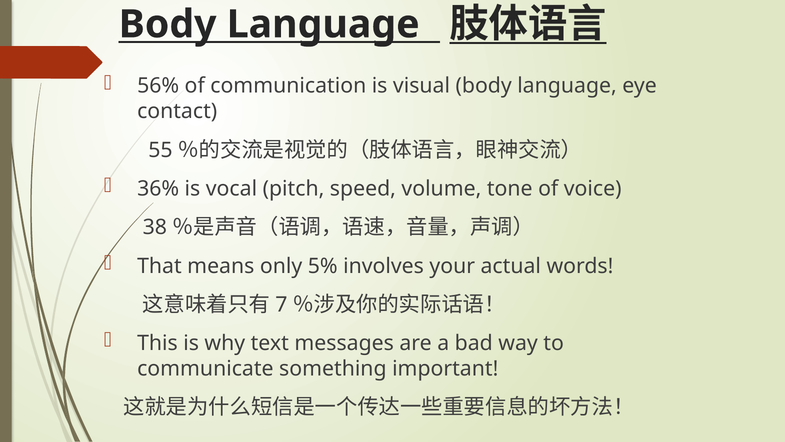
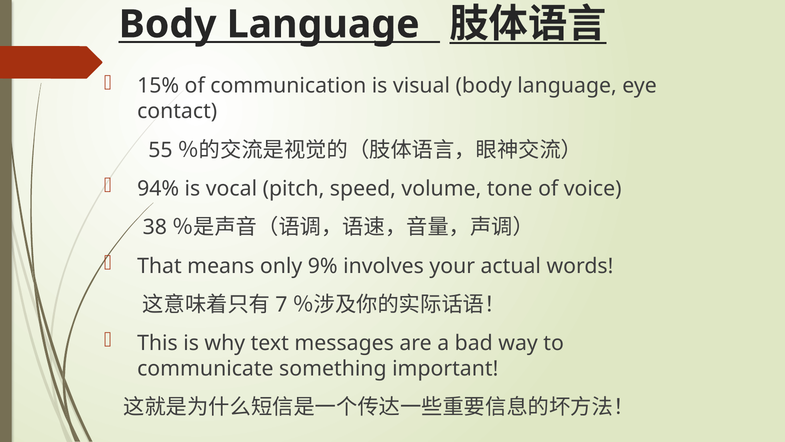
56%: 56% -> 15% (158, 86)
36%: 36% -> 94% (158, 189)
5%: 5% -> 9% (323, 266)
